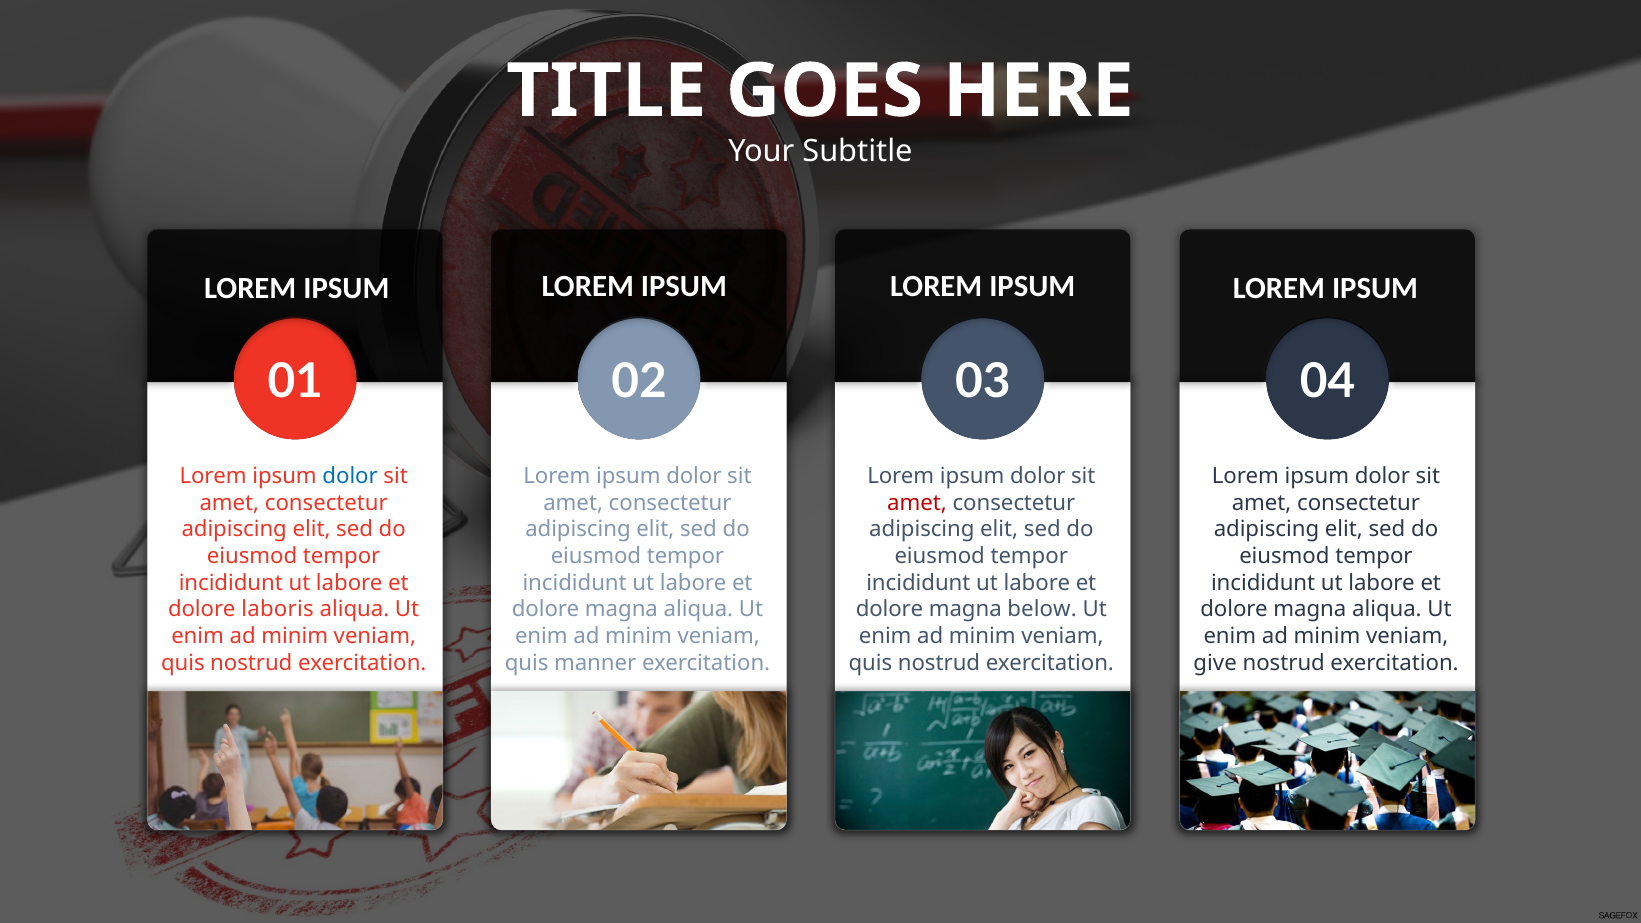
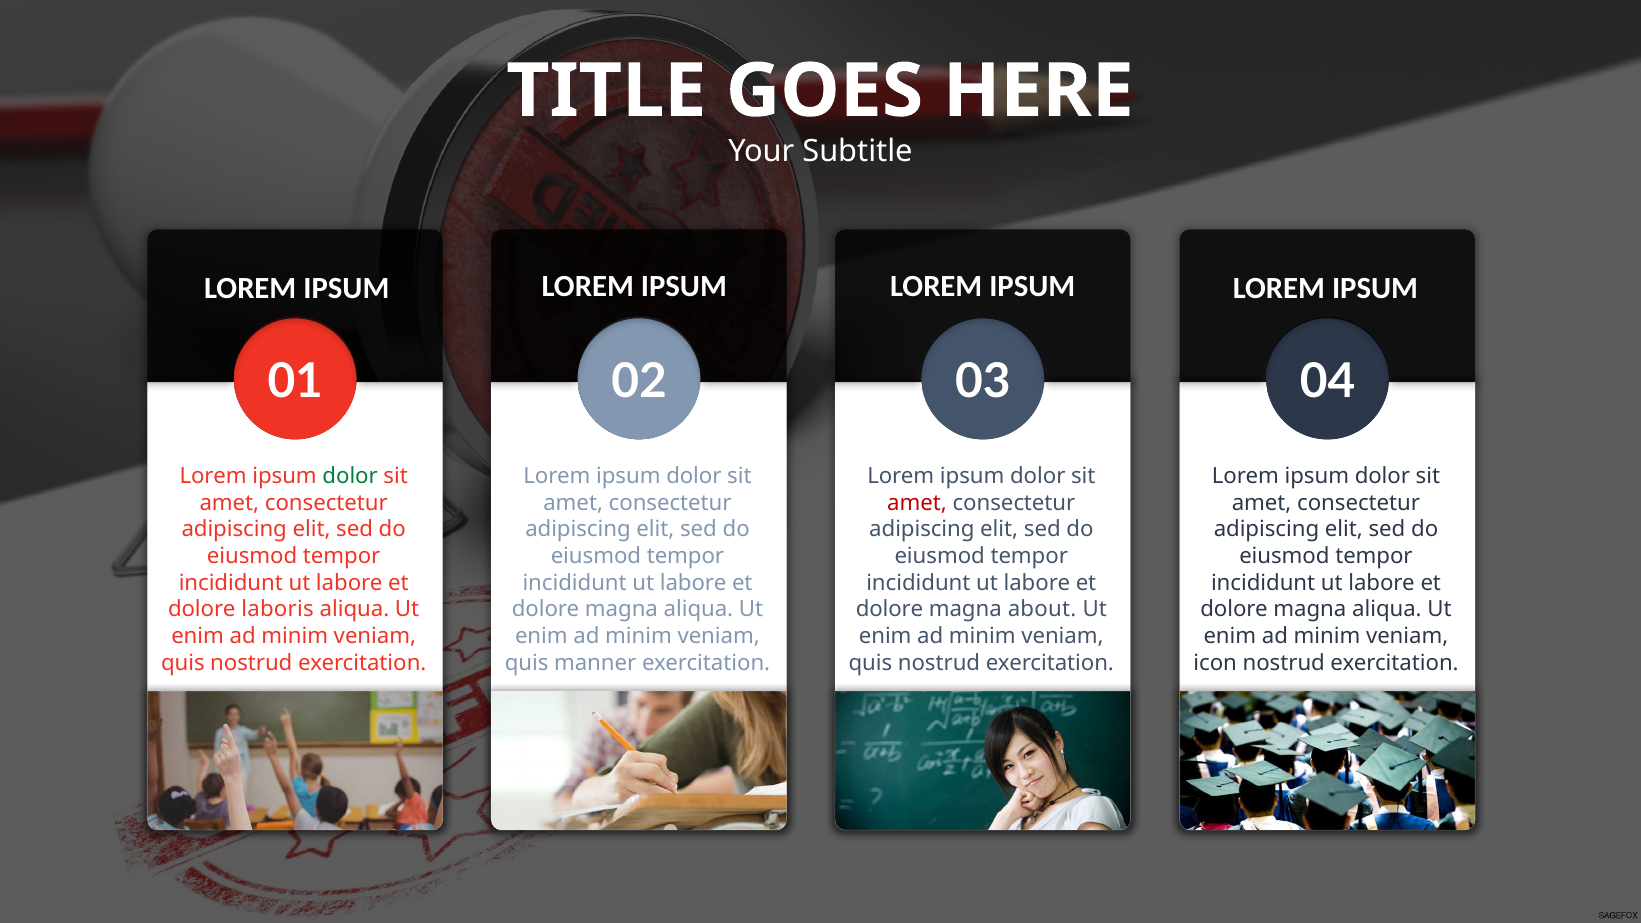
dolor colour: blue -> green (350, 476)
below: below -> about (1042, 609)
give: give -> icon (1215, 663)
